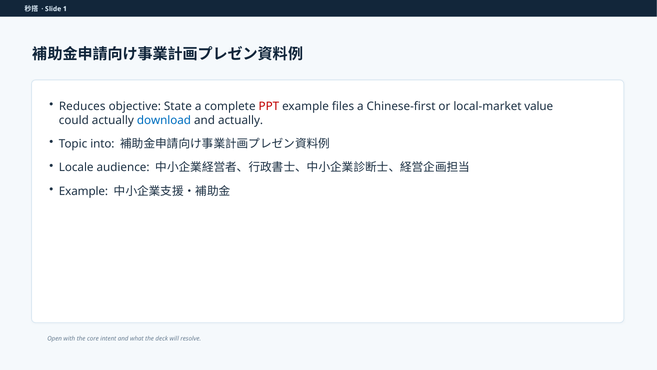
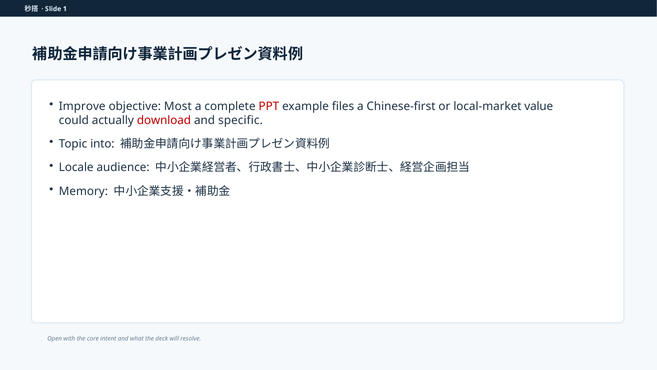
Reduces: Reduces -> Improve (82, 106)
State: State -> Most (178, 106)
download colour: blue -> red (164, 120)
and actually: actually -> specific (240, 120)
Example: Example -> Memory (83, 191)
